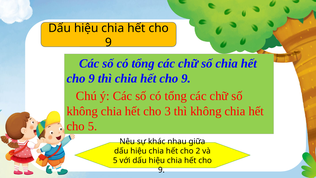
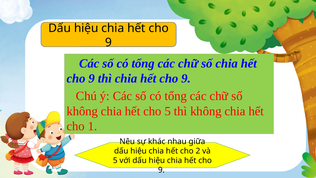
cho 3: 3 -> 5 (168, 111)
cho 5: 5 -> 1 (92, 126)
